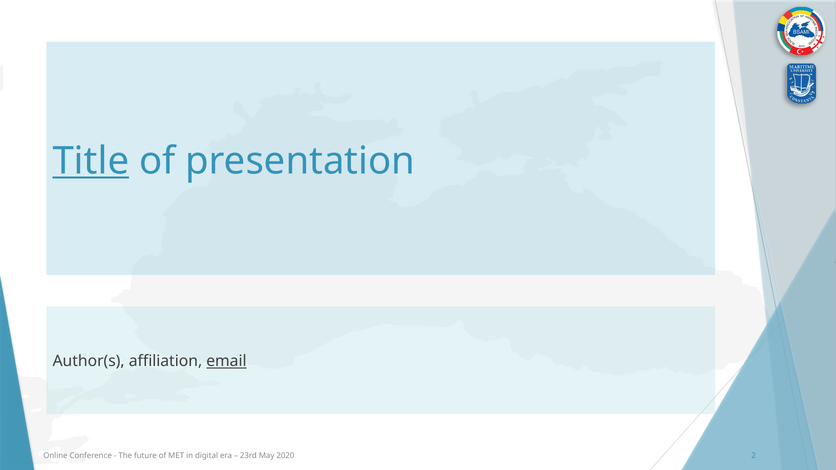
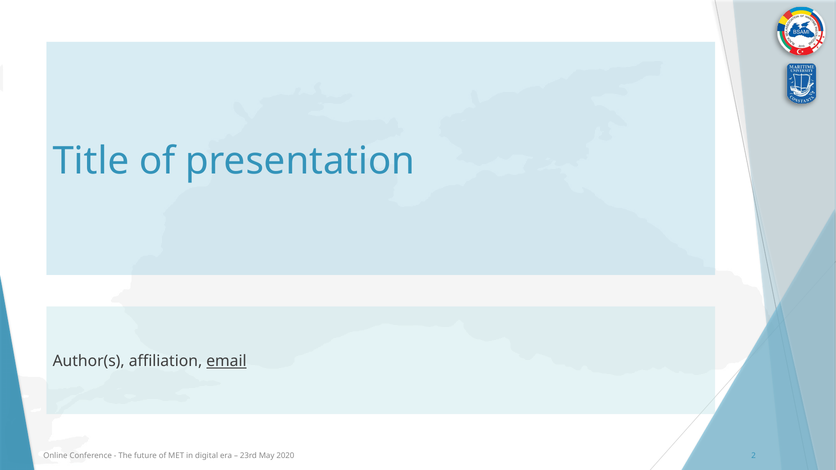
Title underline: present -> none (91, 161)
